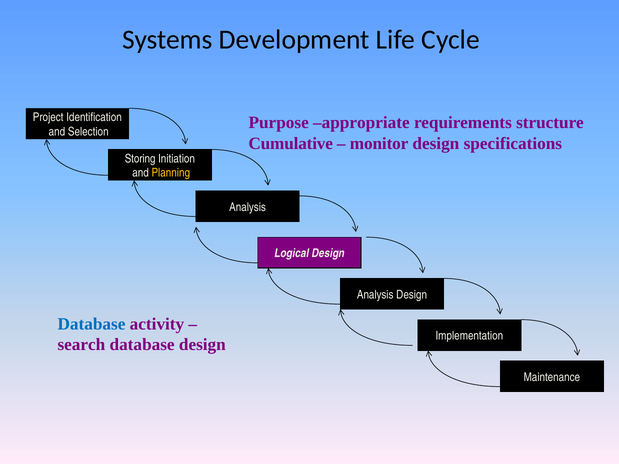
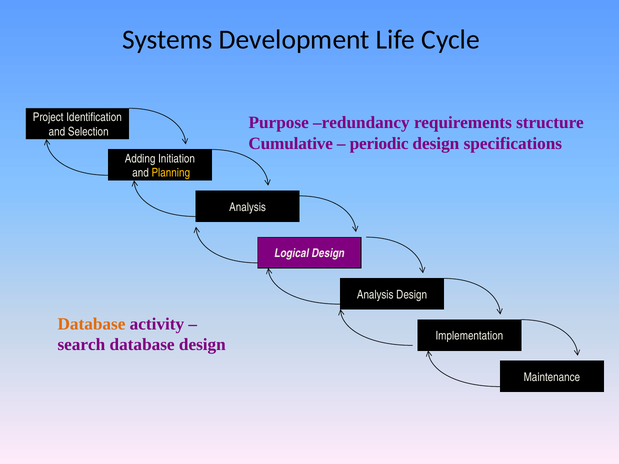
appropriate: appropriate -> redundancy (361, 123)
monitor: monitor -> periodic (379, 144)
Storing: Storing -> Adding (140, 159)
Database colour: blue -> orange (91, 324)
